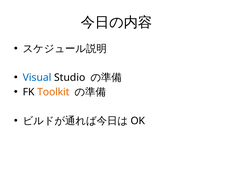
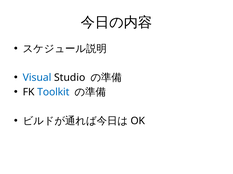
Toolkit colour: orange -> blue (53, 92)
